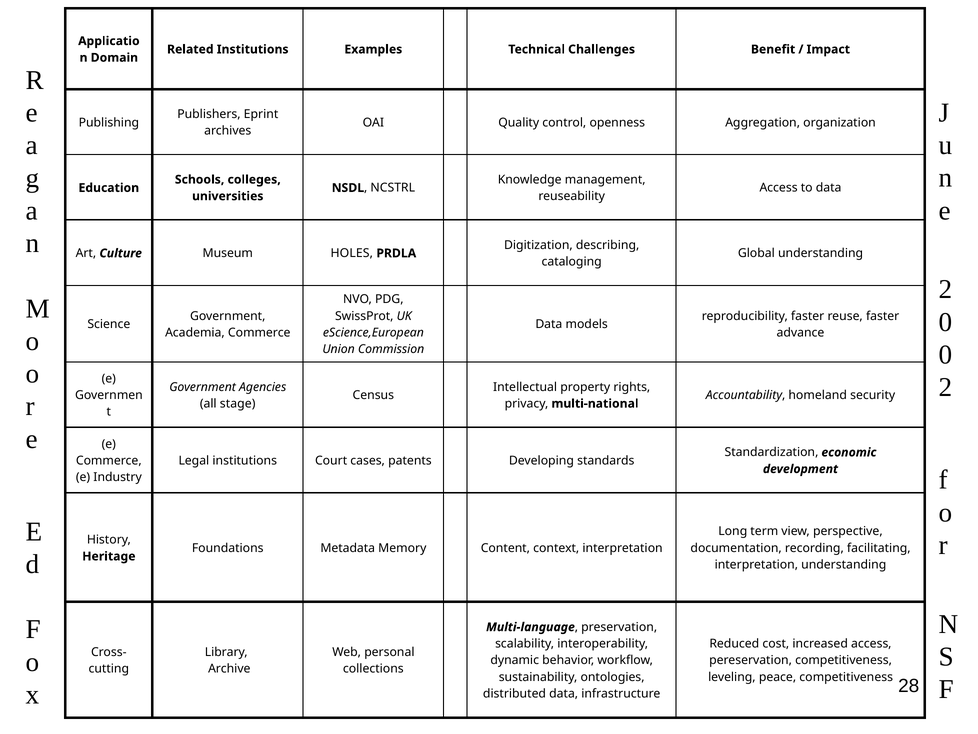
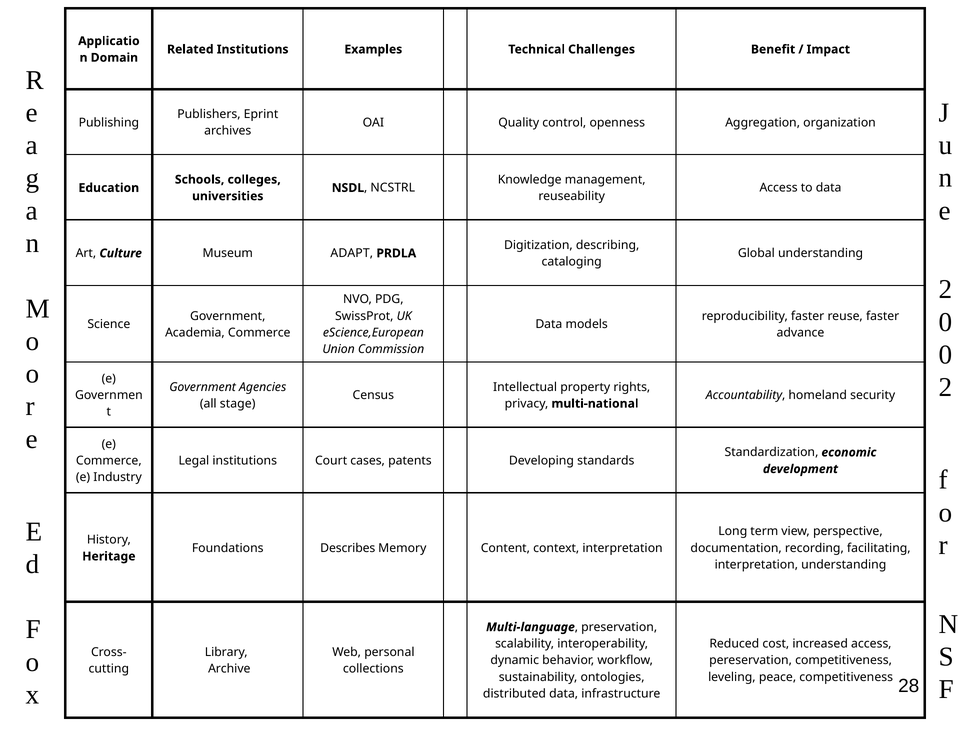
HOLES: HOLES -> ADAPT (352, 253)
Metadata: Metadata -> Describes (348, 548)
